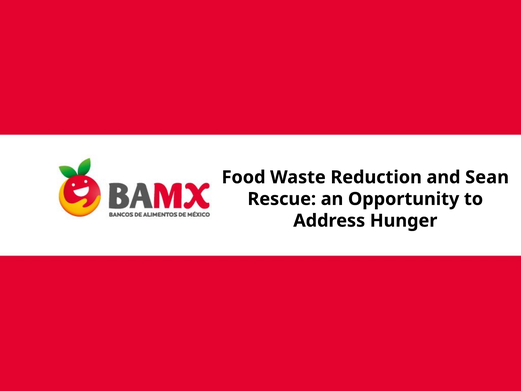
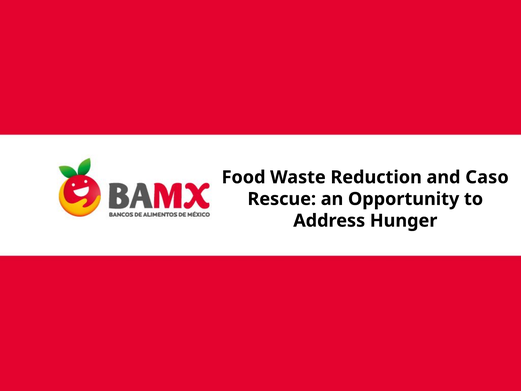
Sean: Sean -> Caso (487, 177)
